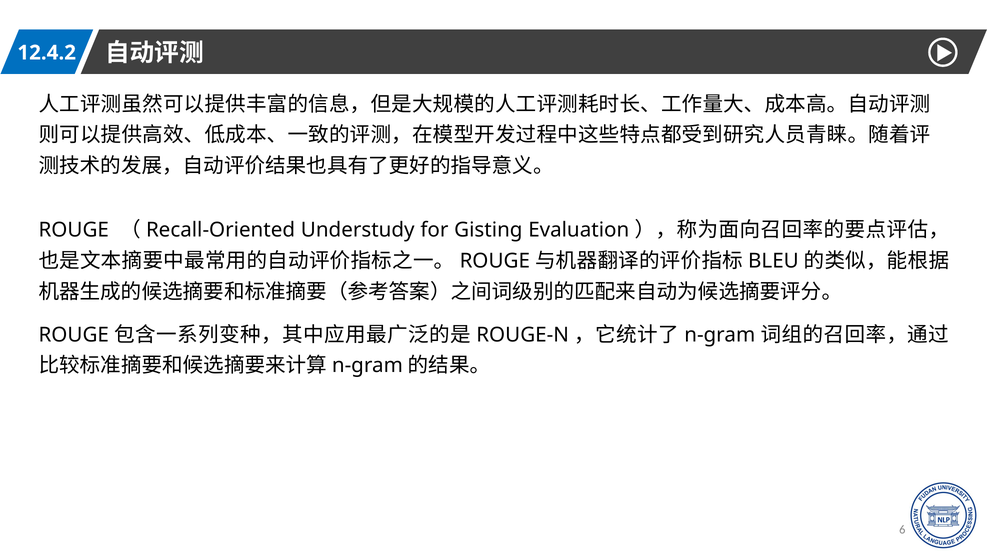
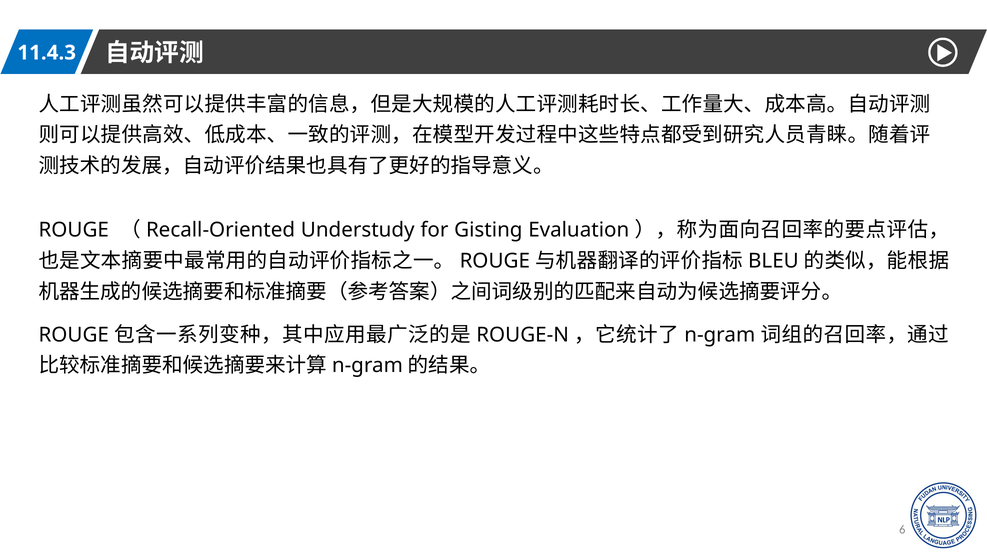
12.4.2: 12.4.2 -> 11.4.3 (47, 53)
